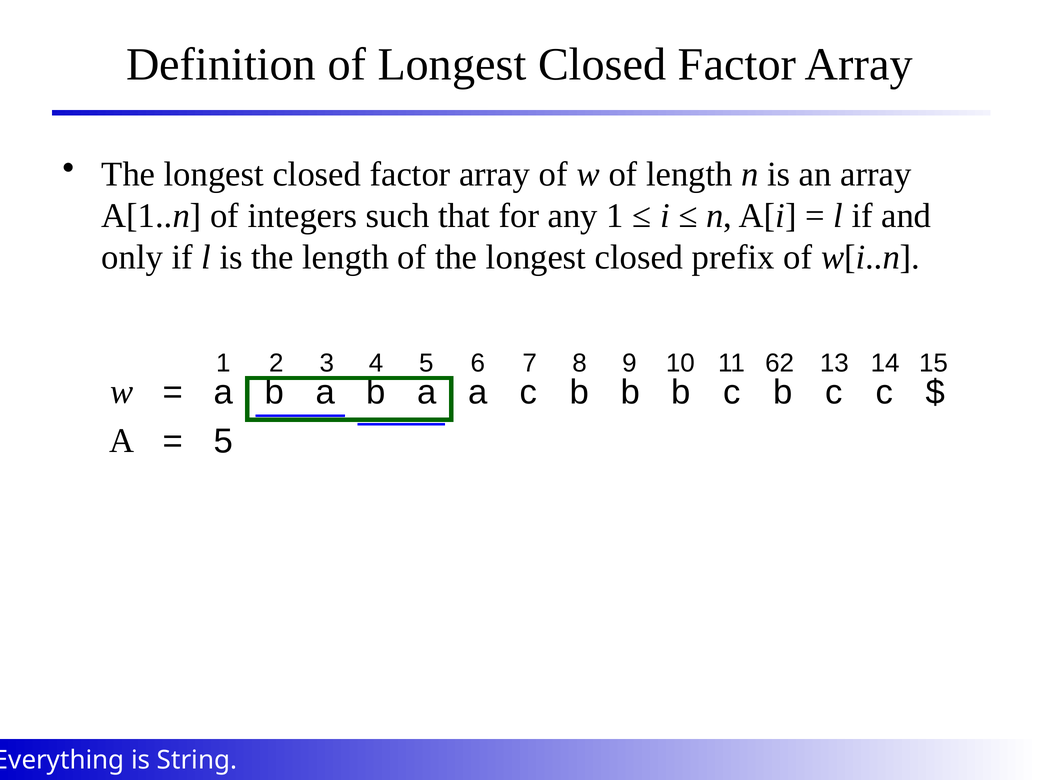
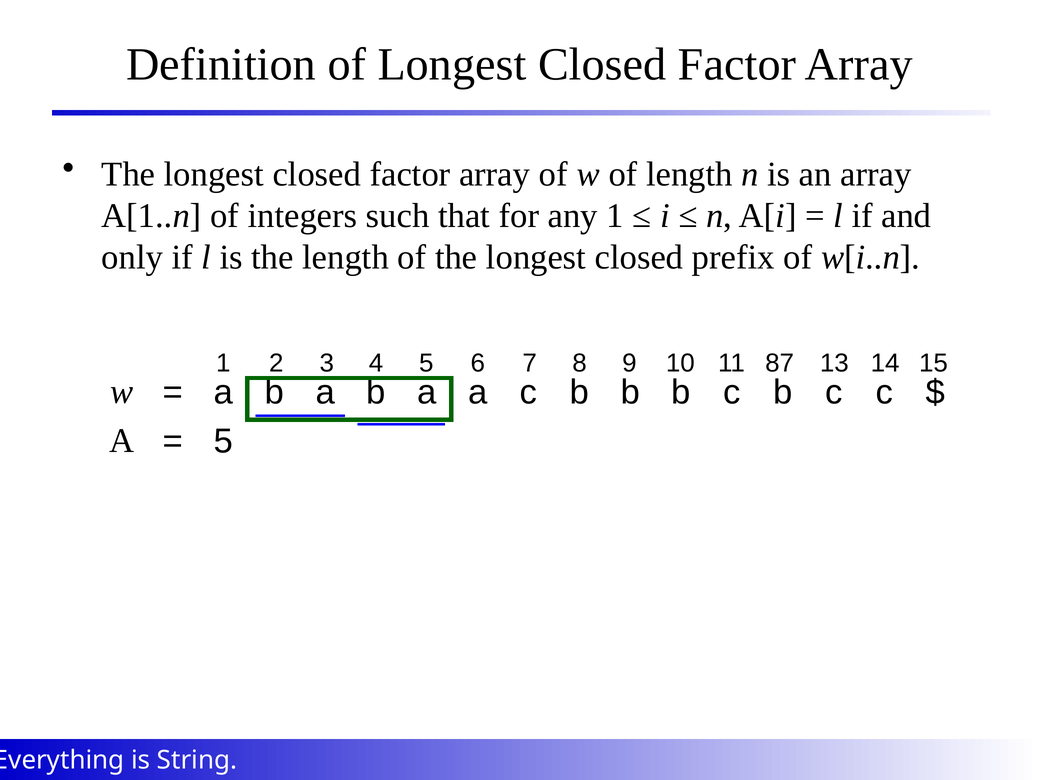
62: 62 -> 87 (780, 363)
